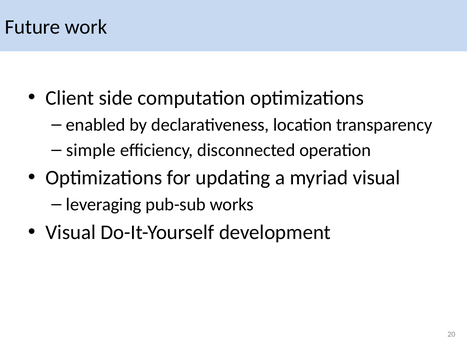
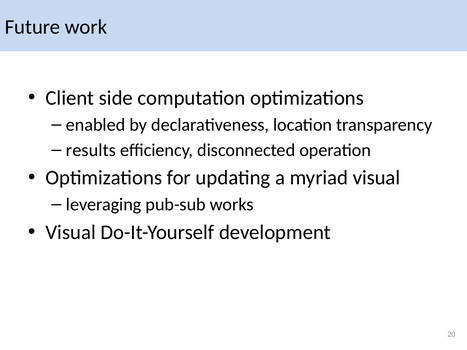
simple: simple -> results (91, 150)
